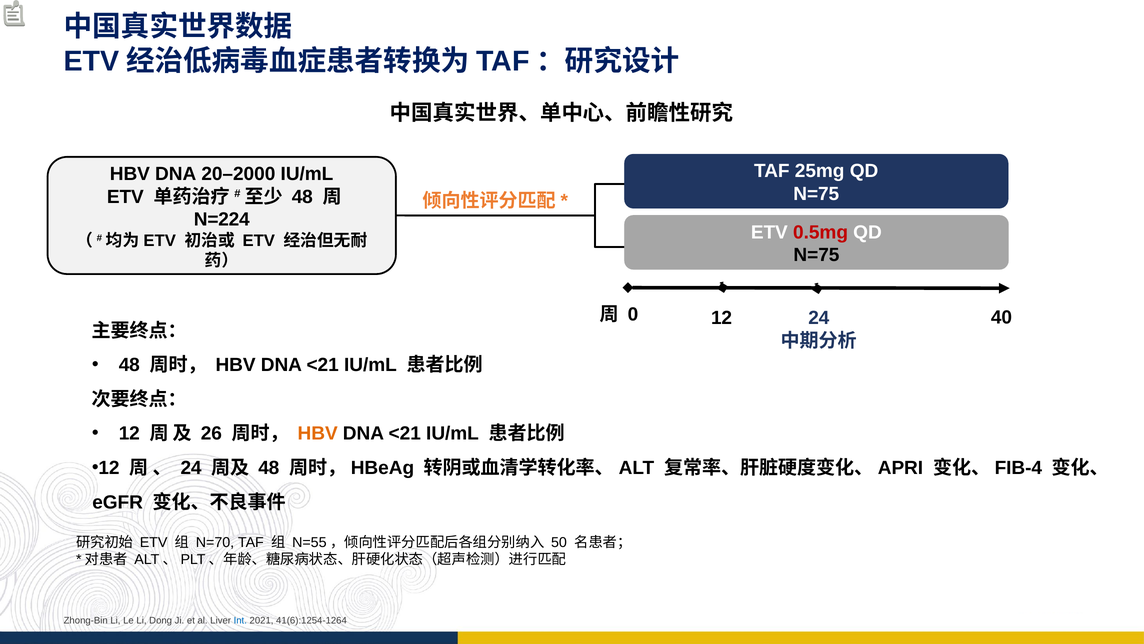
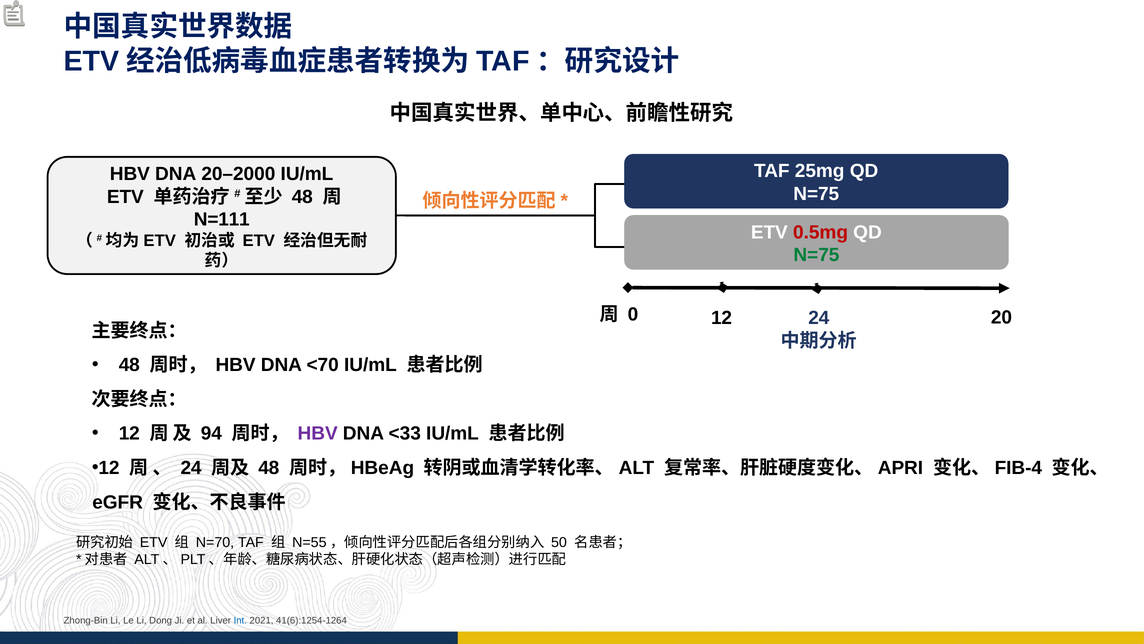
N=224: N=224 -> N=111 (222, 219)
N=75 colour: black -> green (816, 255)
40: 40 -> 20 (1001, 317)
<21: <21 -> <70 (323, 365)
26: 26 -> 94 (211, 433)
HBV colour: orange -> purple (318, 433)
<21: <21 -> <33 (405, 433)
